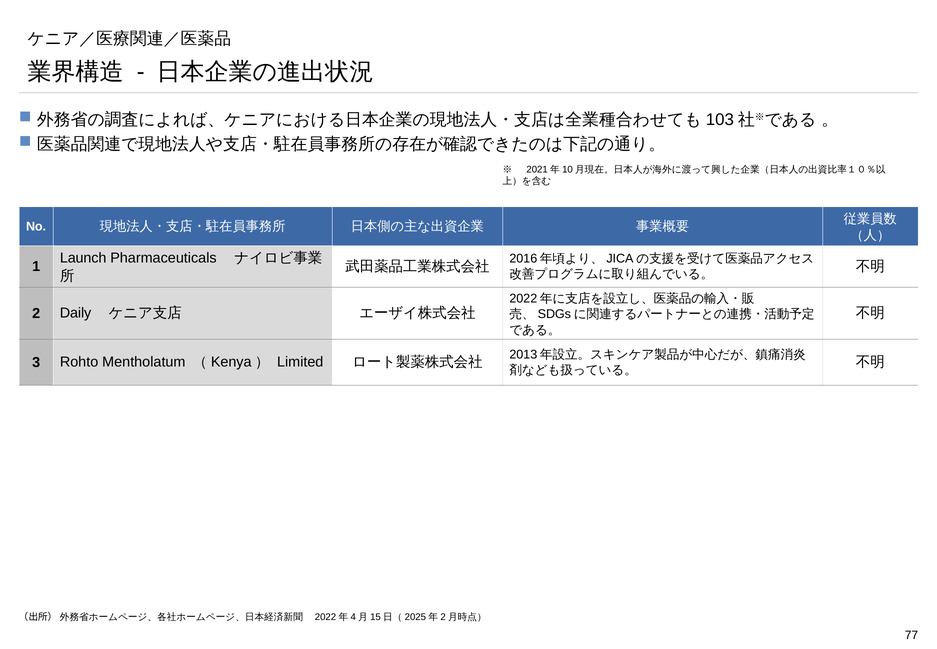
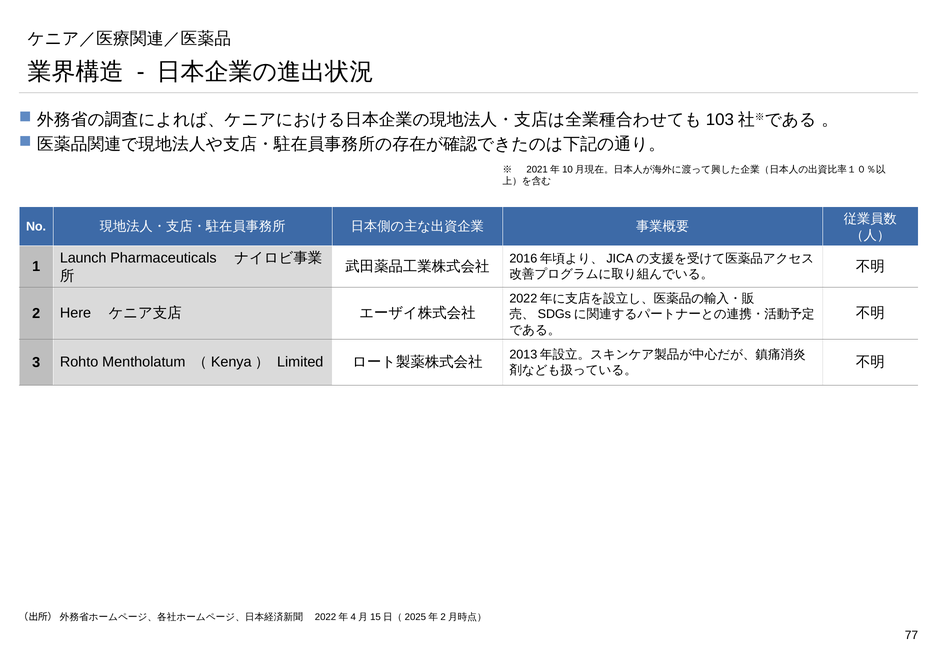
Daily: Daily -> Here (76, 313)
